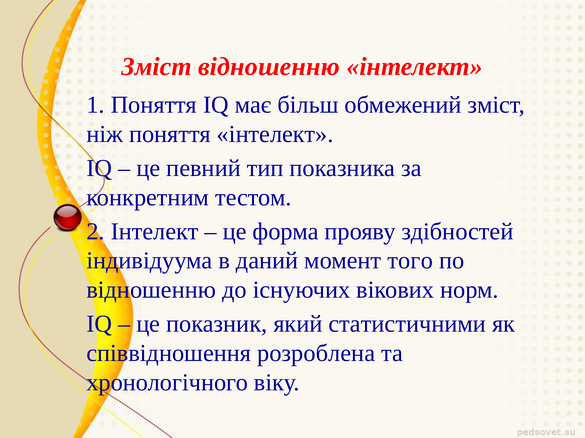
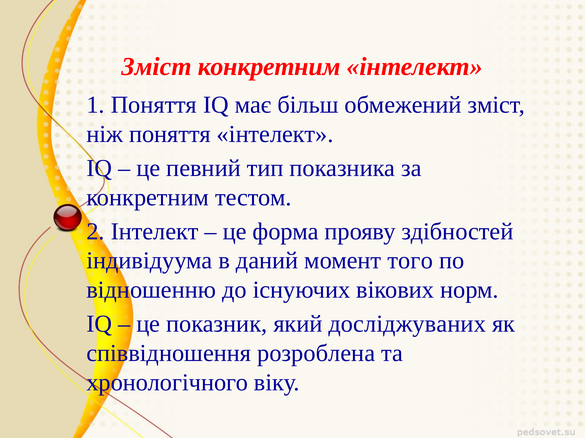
Зміст відношенню: відношенню -> конкретним (269, 67)
статистичними: статистичними -> досліджуваних (407, 324)
